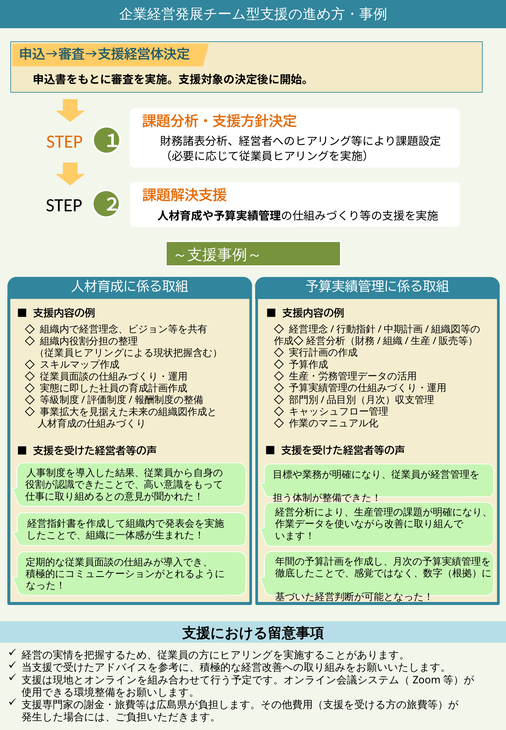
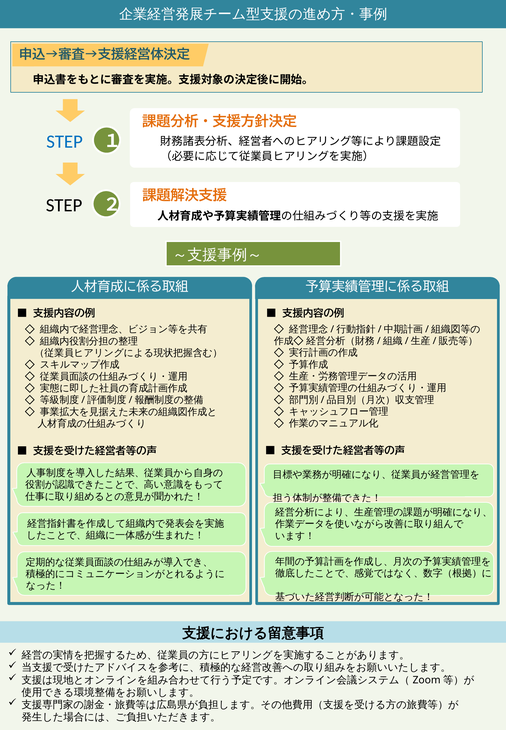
STEP colour: orange -> blue (65, 142)
